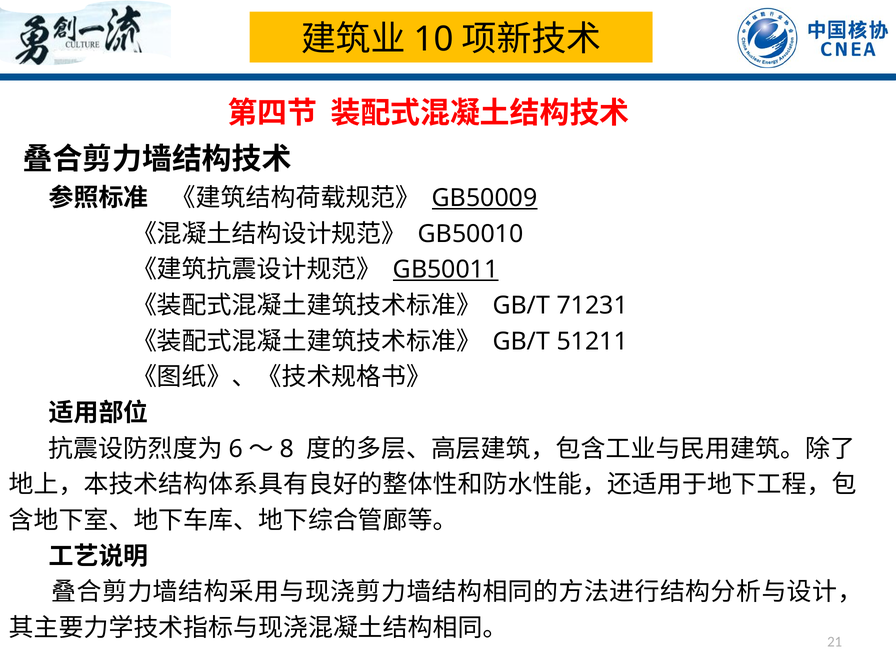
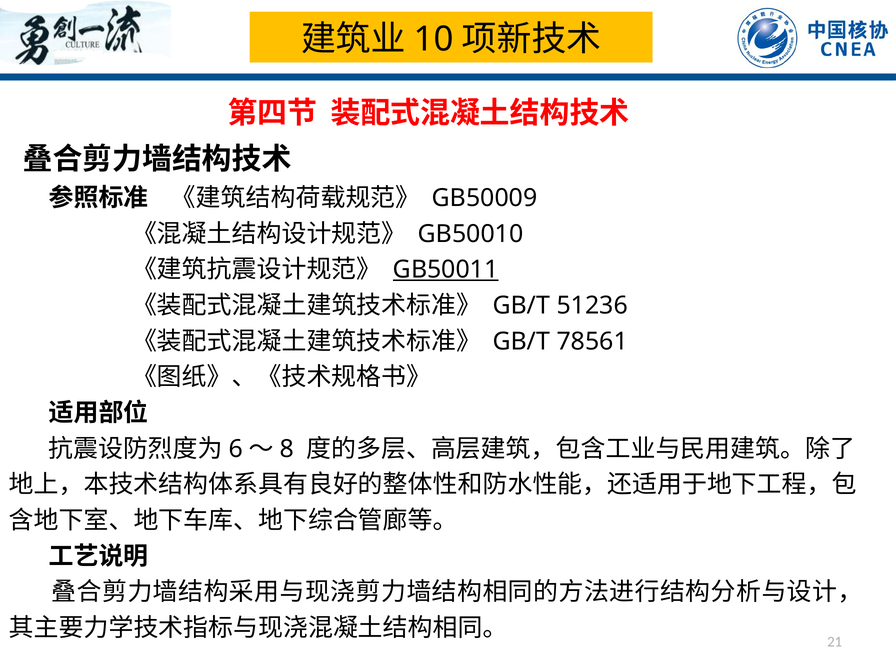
GB50009 underline: present -> none (485, 198)
71231: 71231 -> 51236 (592, 306)
51211: 51211 -> 78561 (592, 341)
